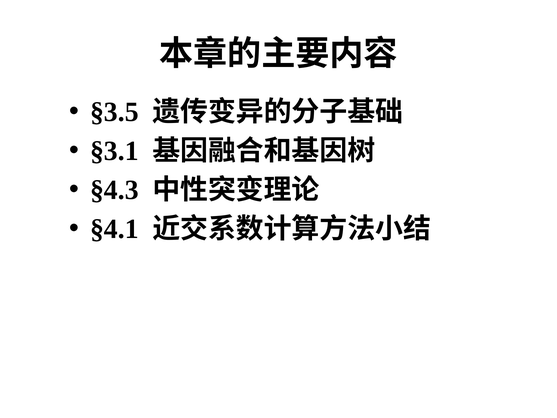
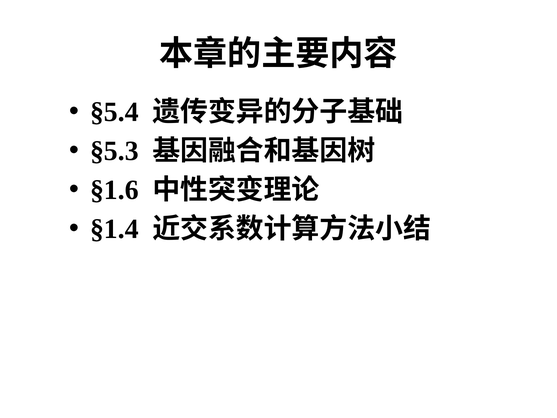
§3.5: §3.5 -> §5.4 (114, 112)
§3.1: §3.1 -> §5.3 (114, 151)
§4.3: §4.3 -> §1.6 (114, 190)
§4.1: §4.1 -> §1.4 (114, 229)
